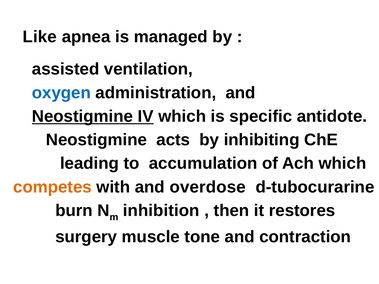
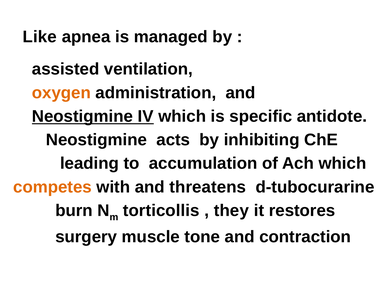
oxygen colour: blue -> orange (61, 93)
overdose: overdose -> threatens (208, 187)
inhibition: inhibition -> torticollis (161, 211)
then: then -> they (231, 211)
